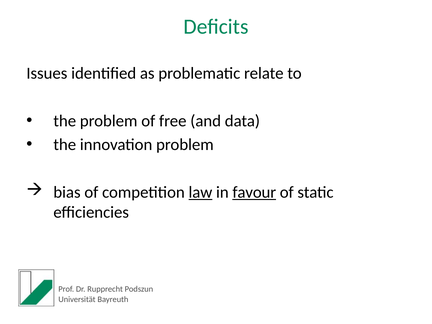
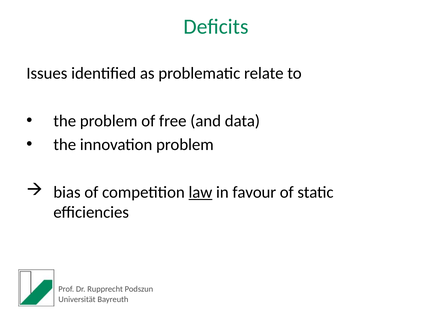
favour underline: present -> none (254, 192)
